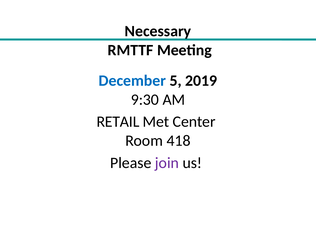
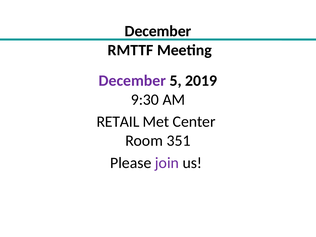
Necessary: Necessary -> December (158, 31)
December colour: blue -> purple (132, 81)
418: 418 -> 351 (179, 141)
